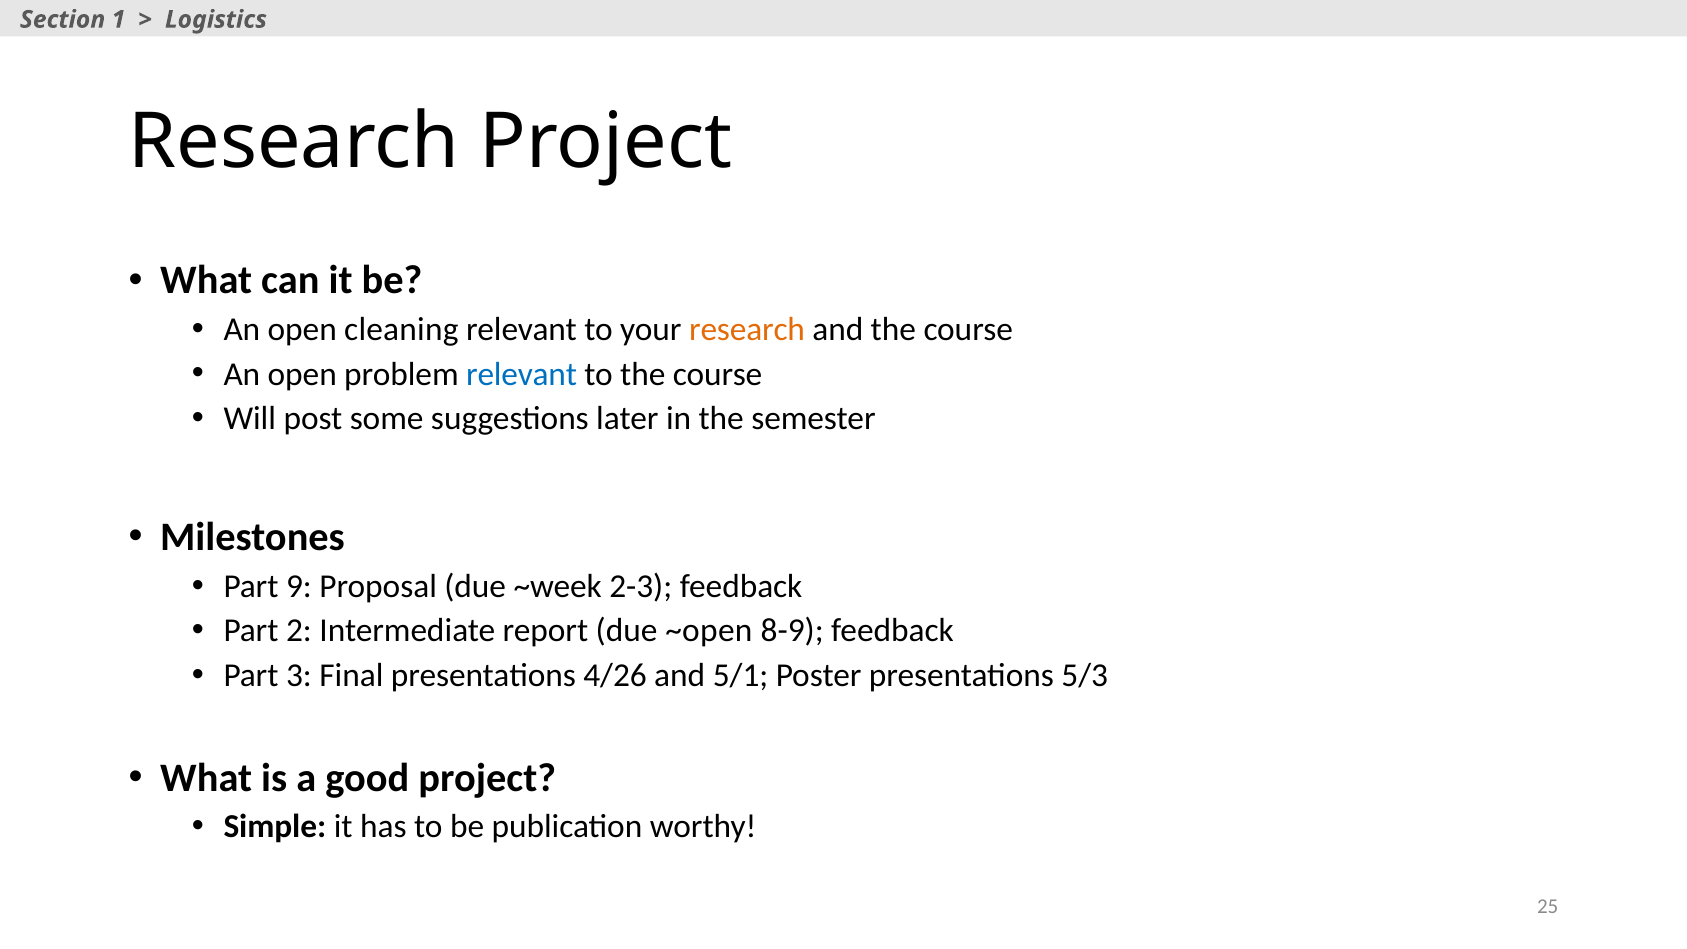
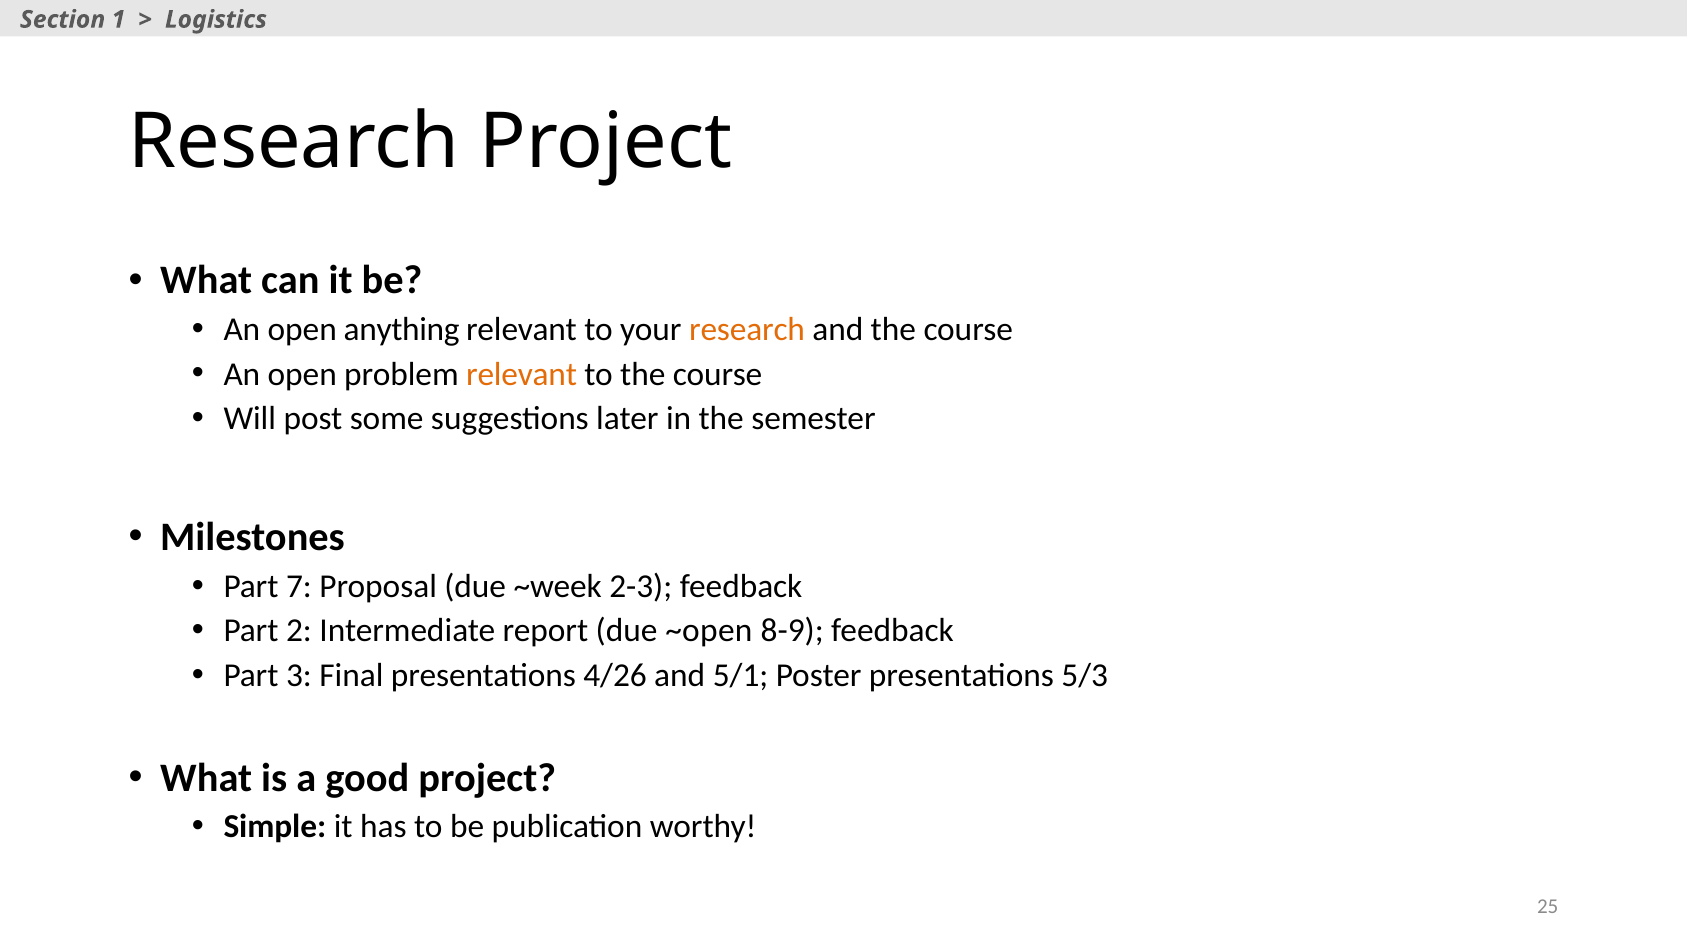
cleaning: cleaning -> anything (402, 329)
relevant colour: blue -> orange (522, 374)
9: 9 -> 7 (299, 586)
